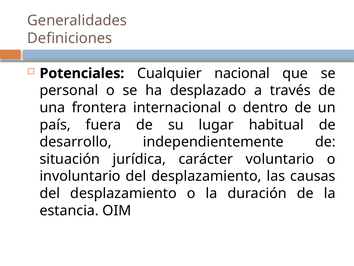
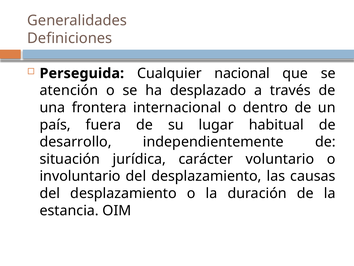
Potenciales: Potenciales -> Perseguida (82, 73)
personal: personal -> atención (69, 90)
